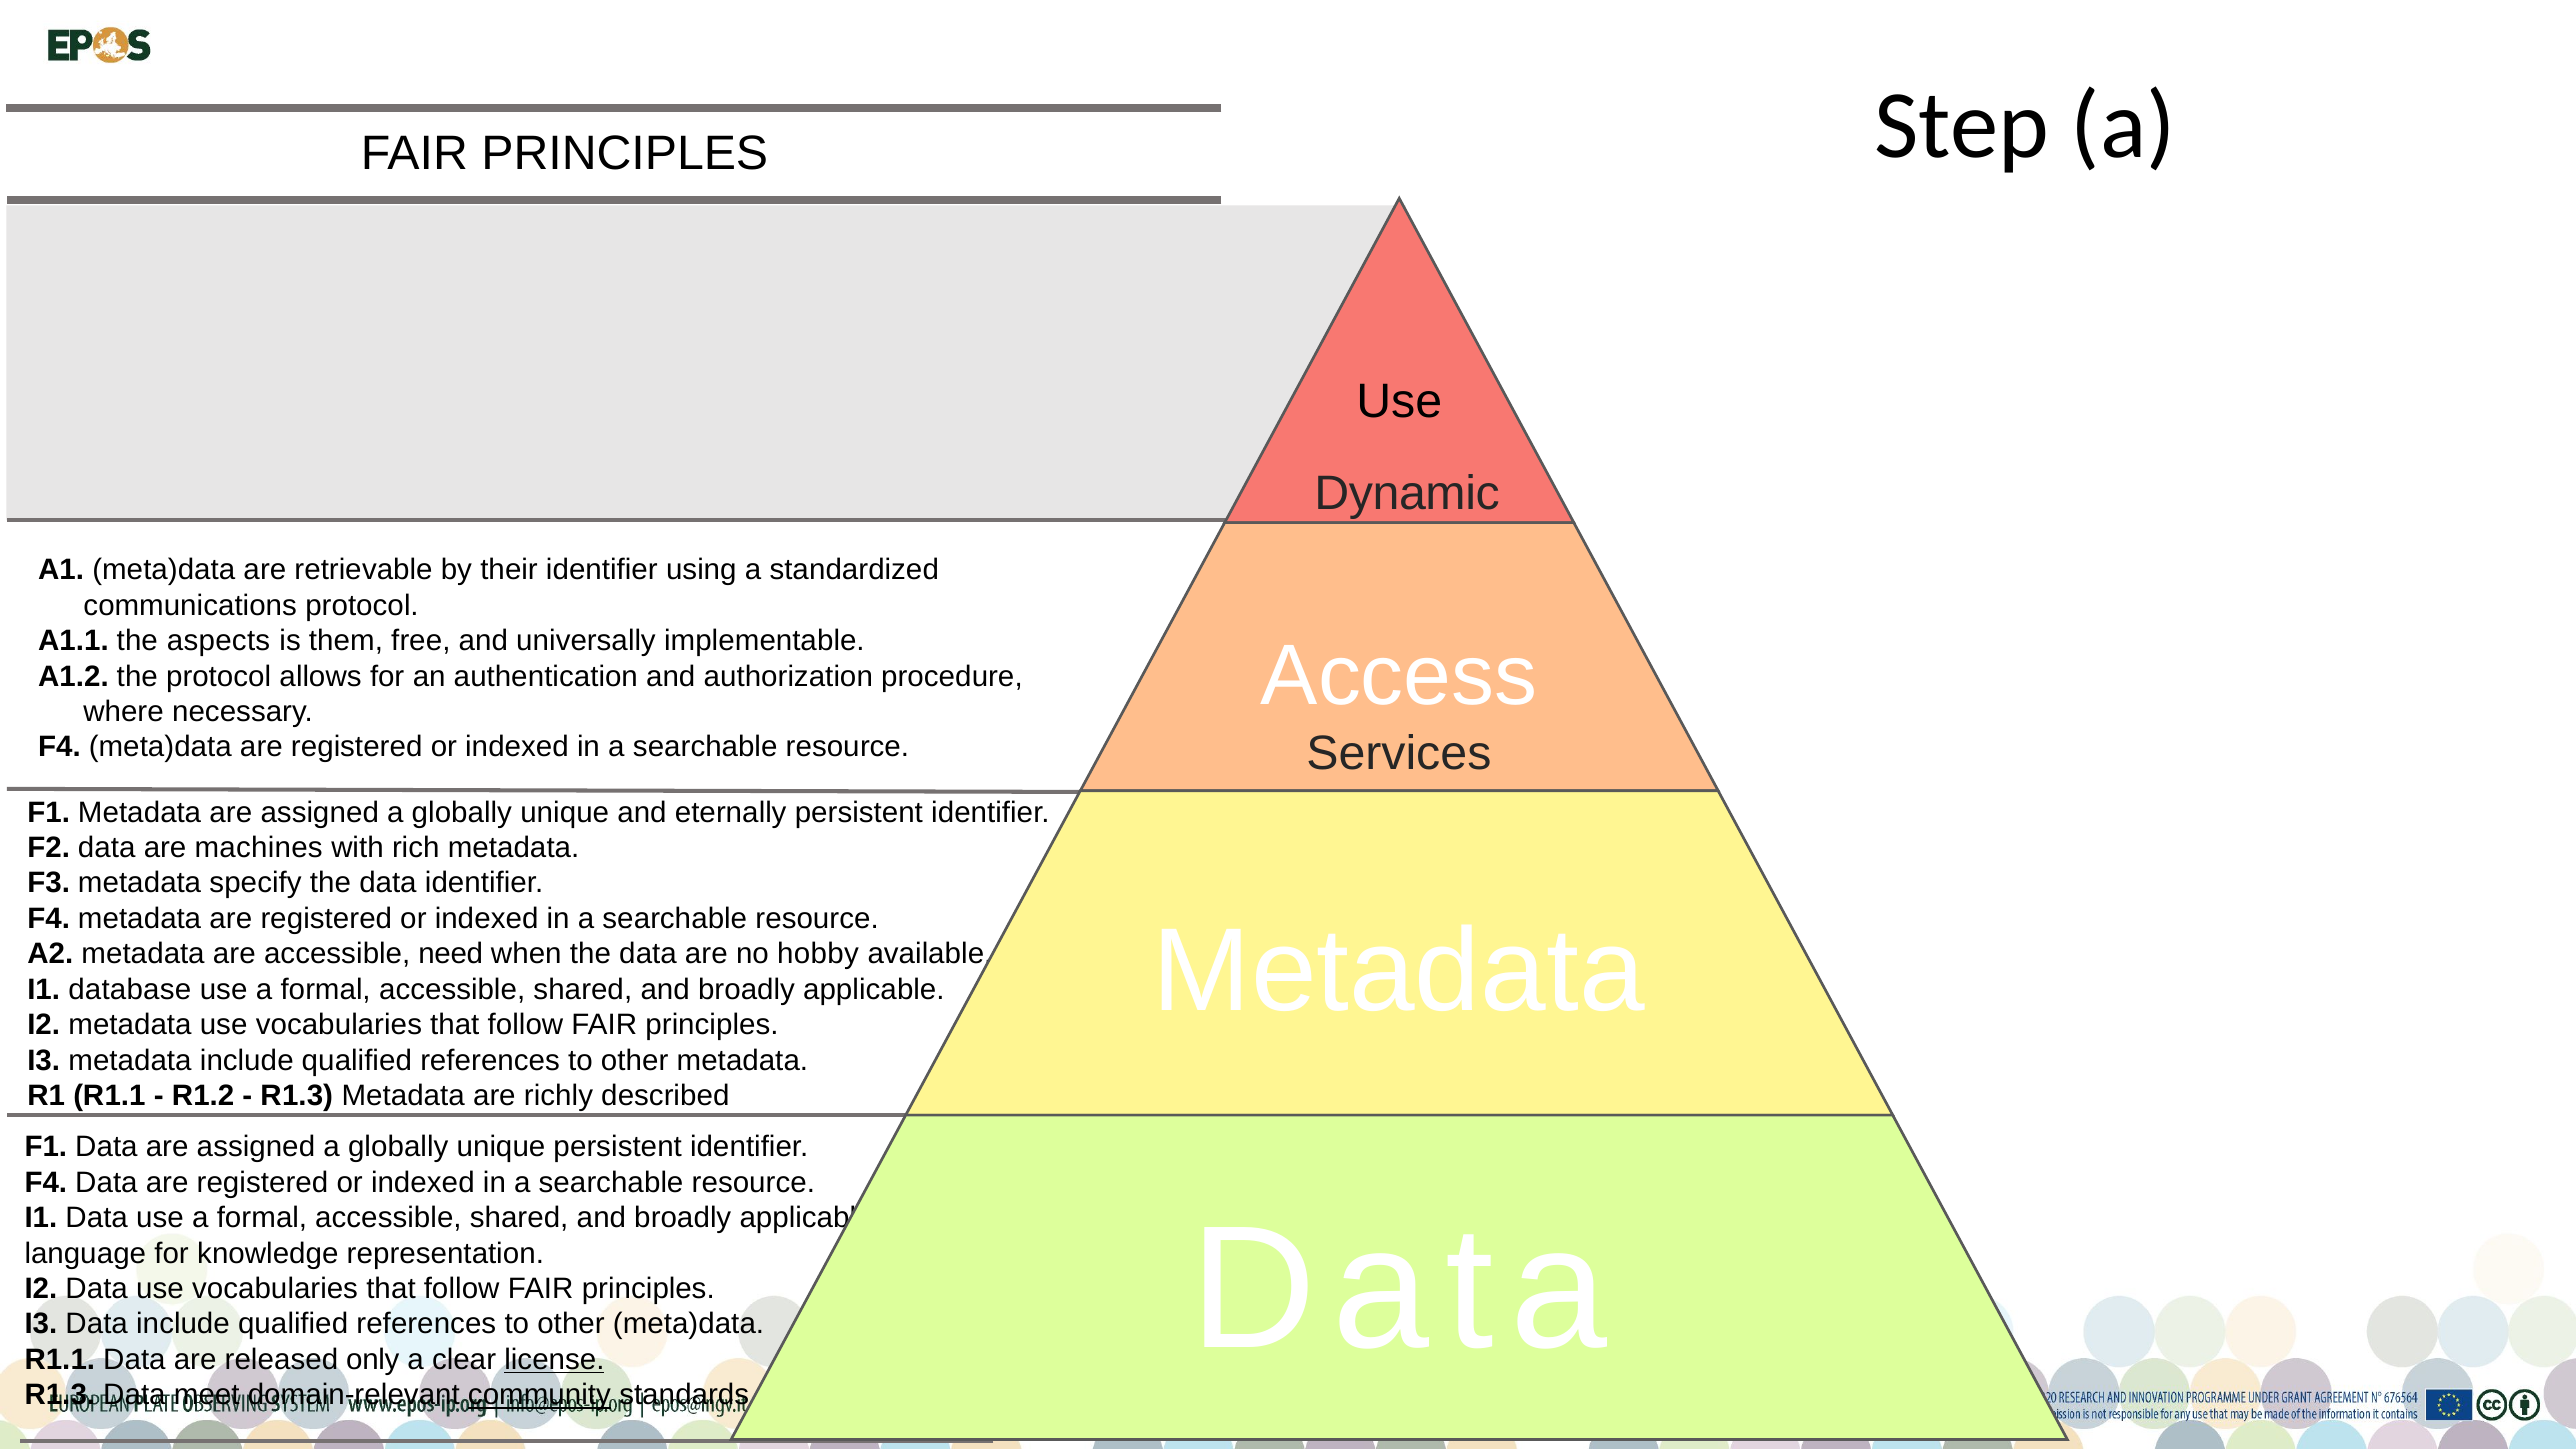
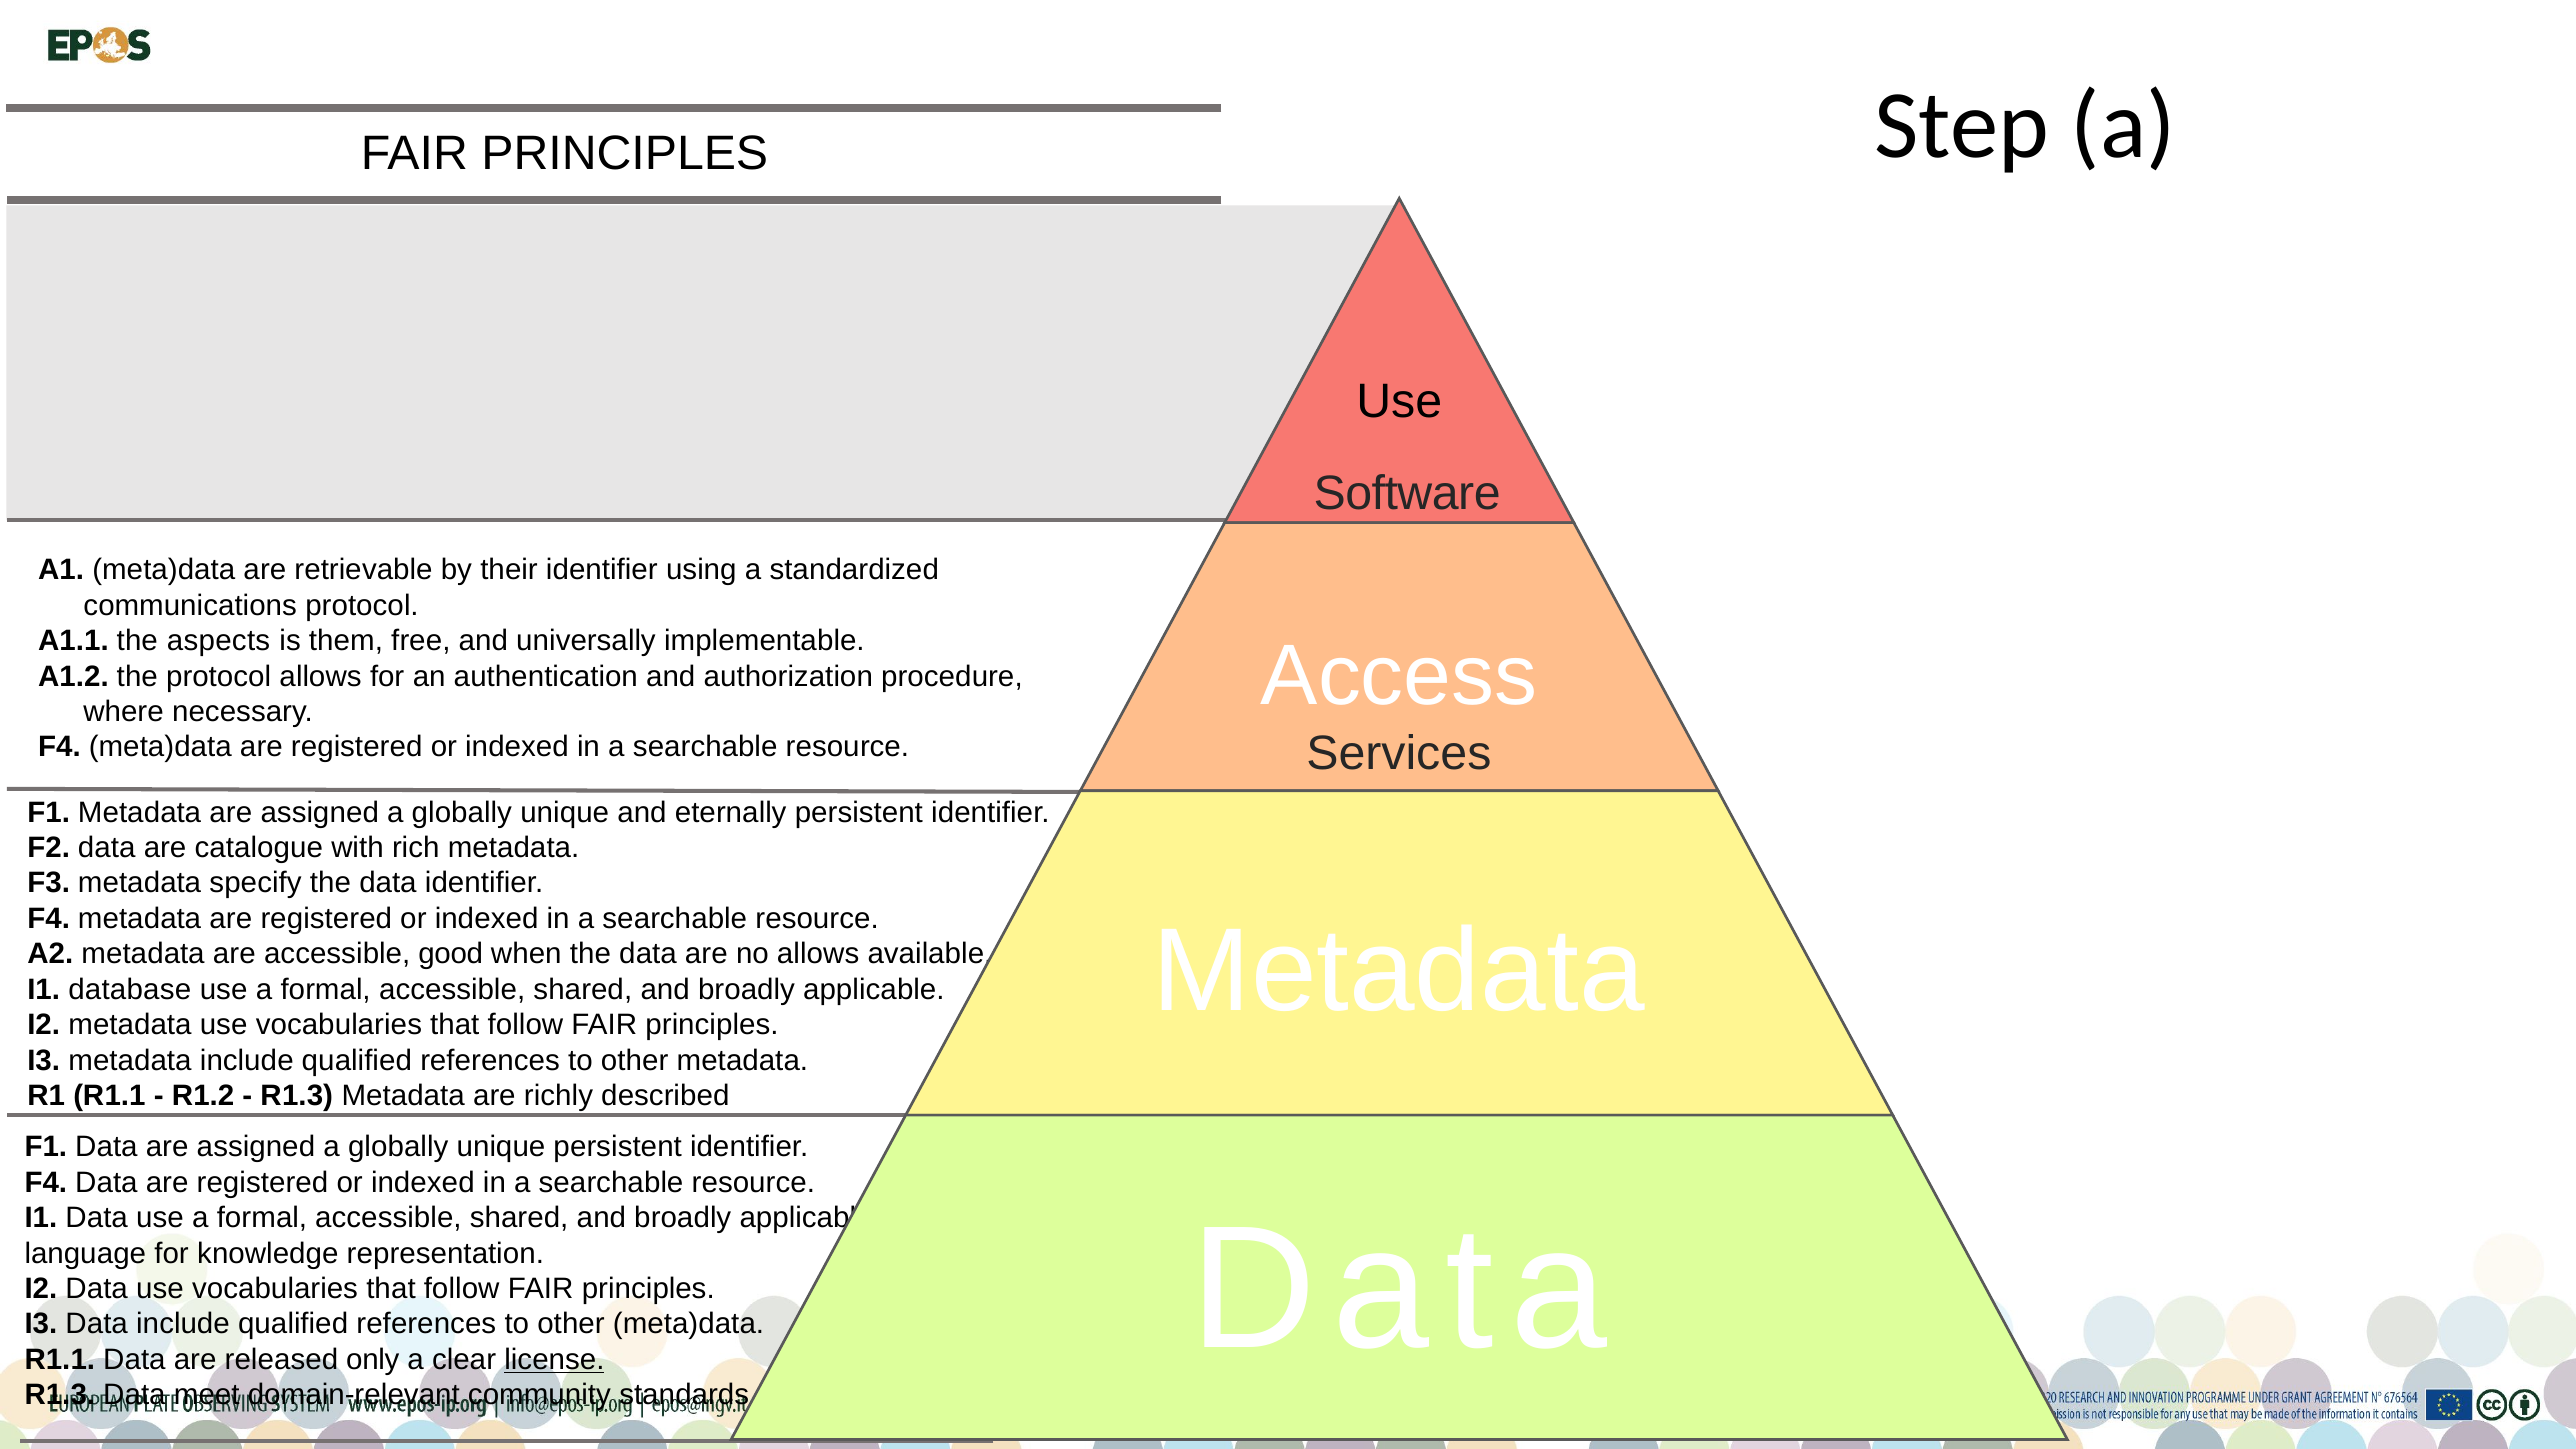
Dynamic: Dynamic -> Software (1407, 493)
machines: machines -> catalogue (259, 848)
need: need -> good (451, 954)
no hobby: hobby -> allows (818, 954)
community underline: present -> none (539, 1395)
